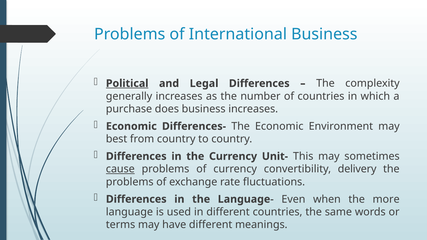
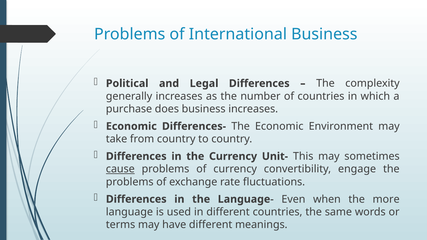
Political underline: present -> none (127, 83)
best: best -> take (117, 139)
delivery: delivery -> engage (357, 169)
